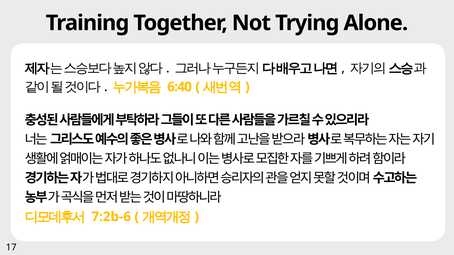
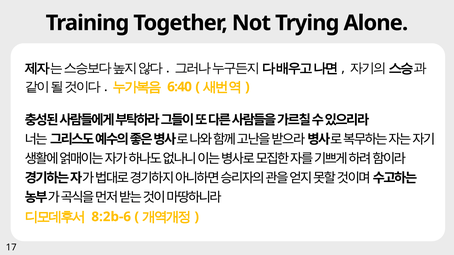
7:2b-6: 7:2b-6 -> 8:2b-6 (111, 217)
